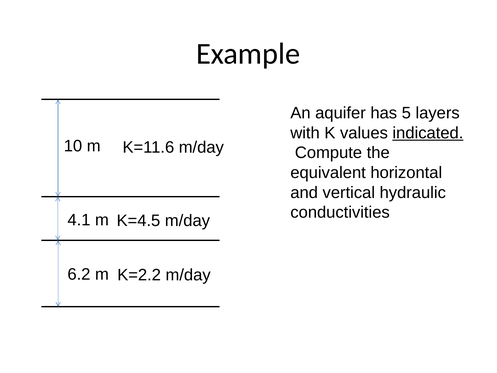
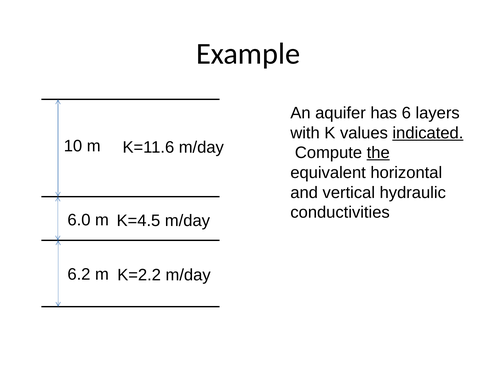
5: 5 -> 6 (406, 113)
the underline: none -> present (378, 153)
4.1: 4.1 -> 6.0 (79, 220)
